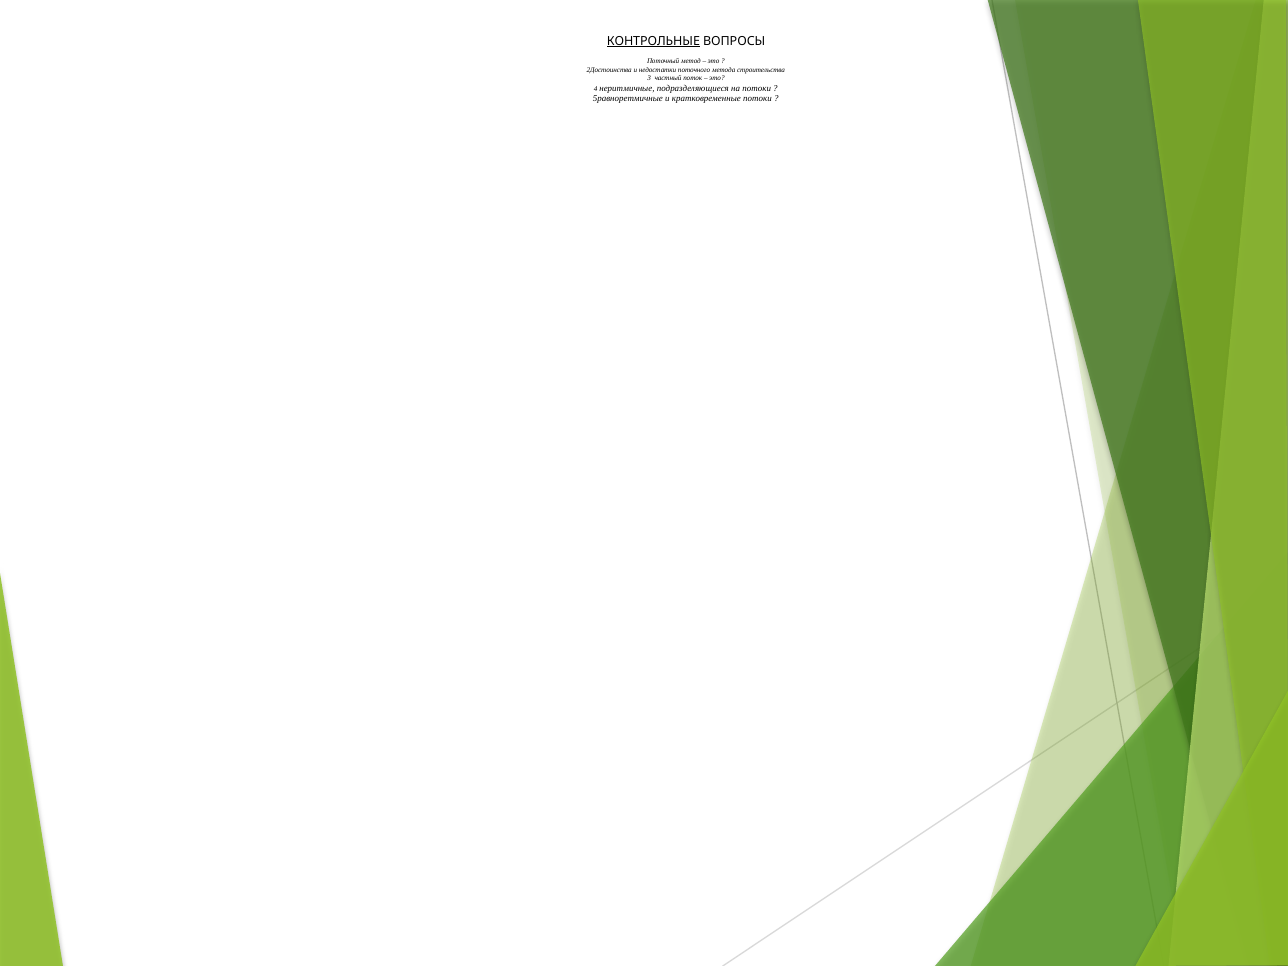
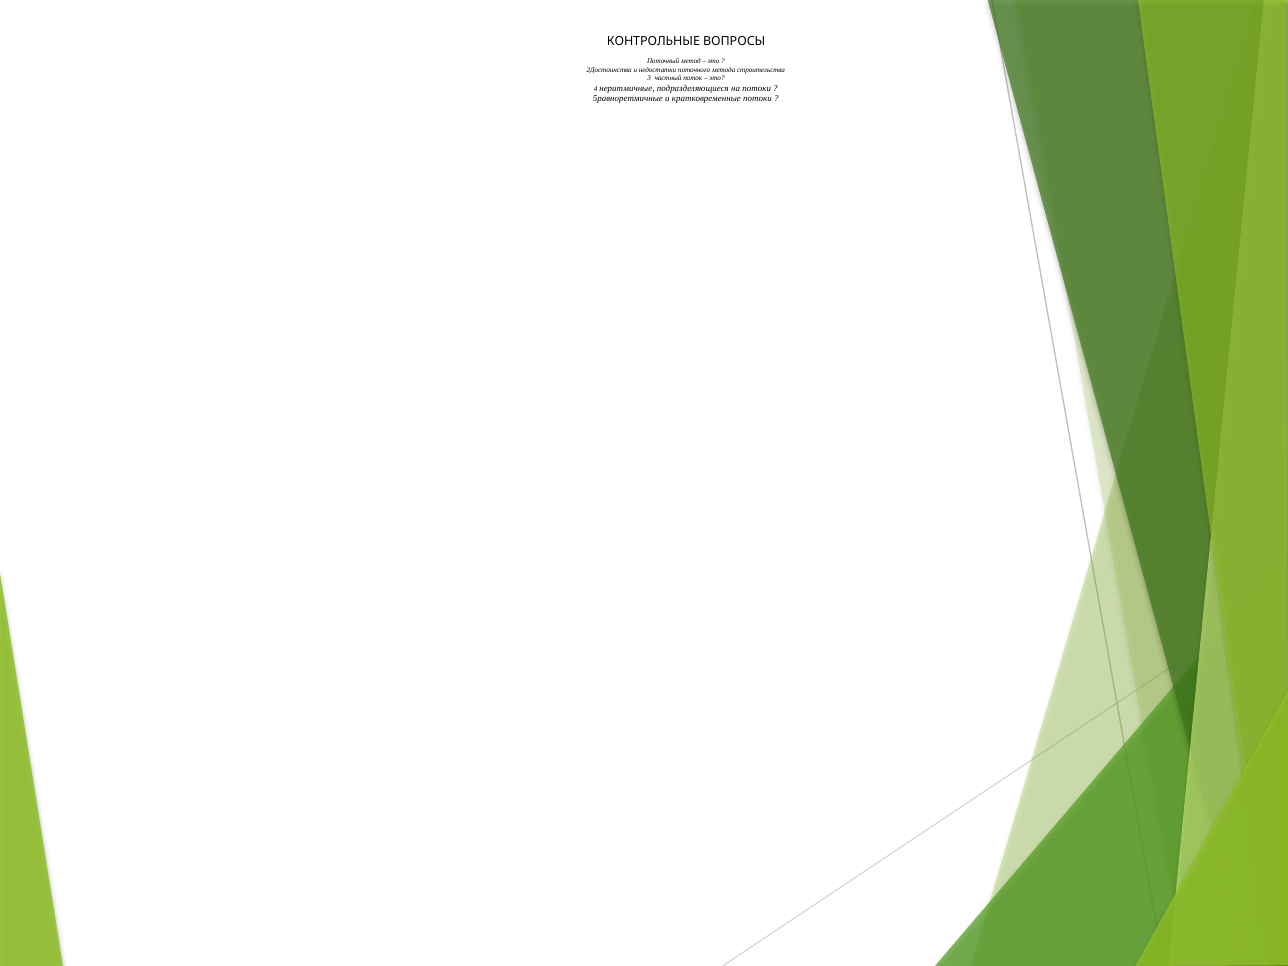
КОНТРОЛЬНЫЕ underline: present -> none (653, 41)
